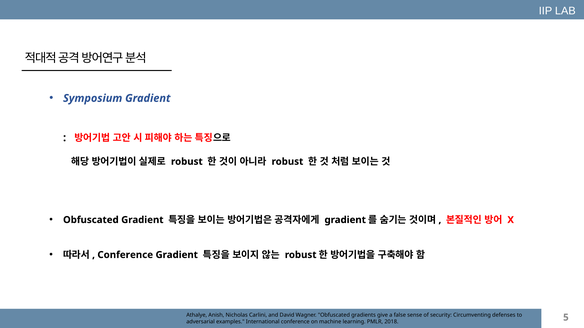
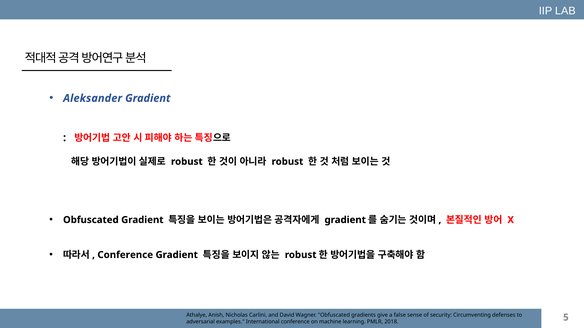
Symposium: Symposium -> Aleksander (93, 98)
